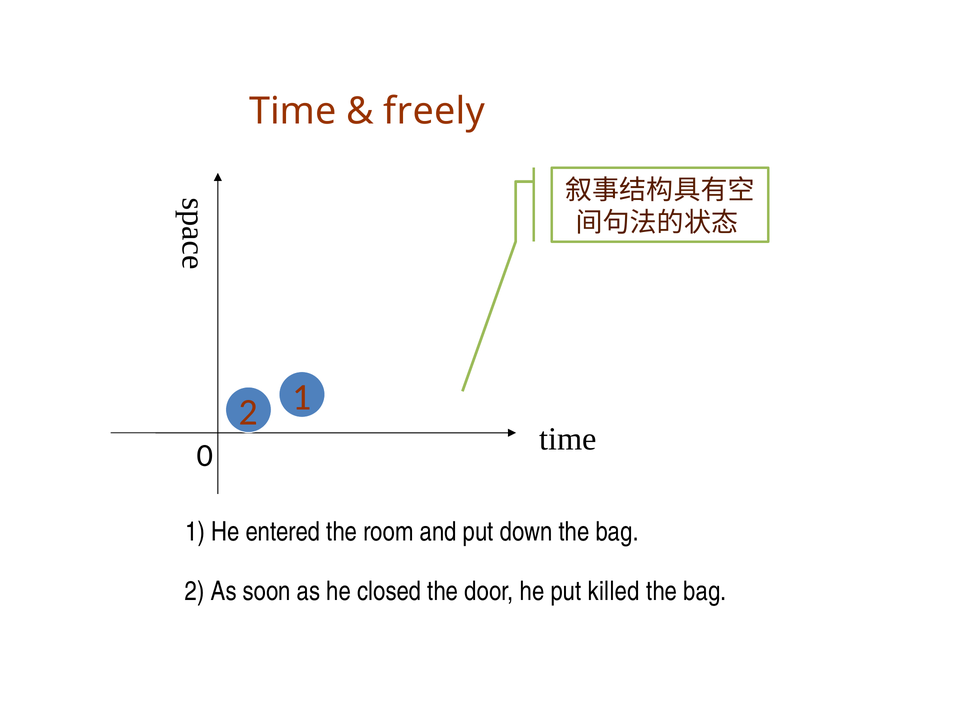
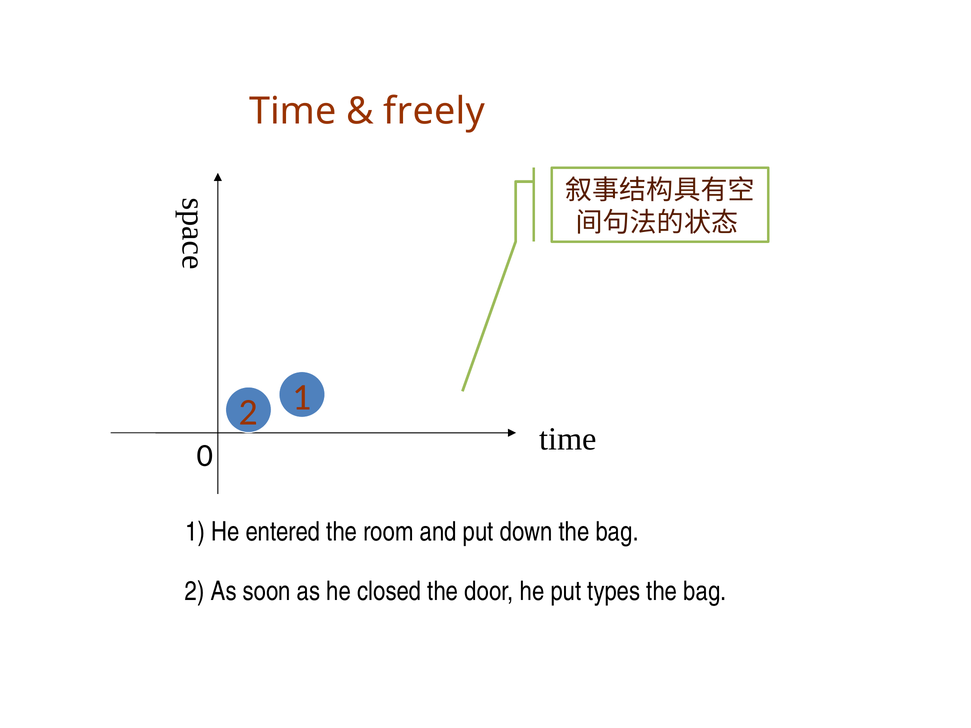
killed: killed -> types (614, 591)
